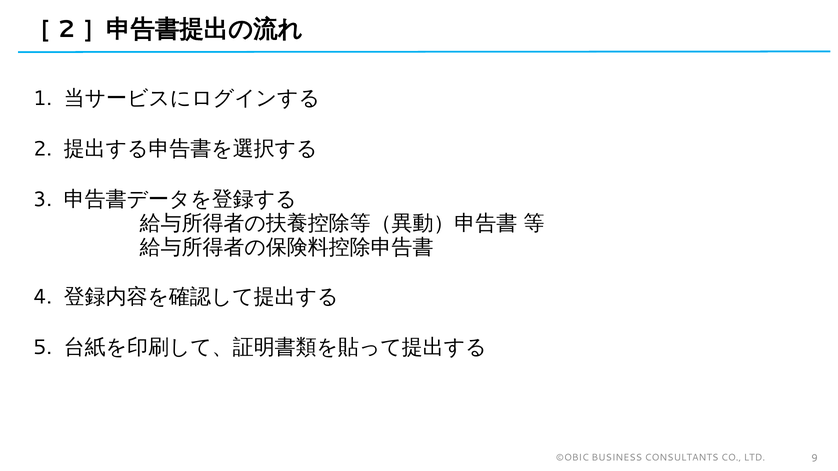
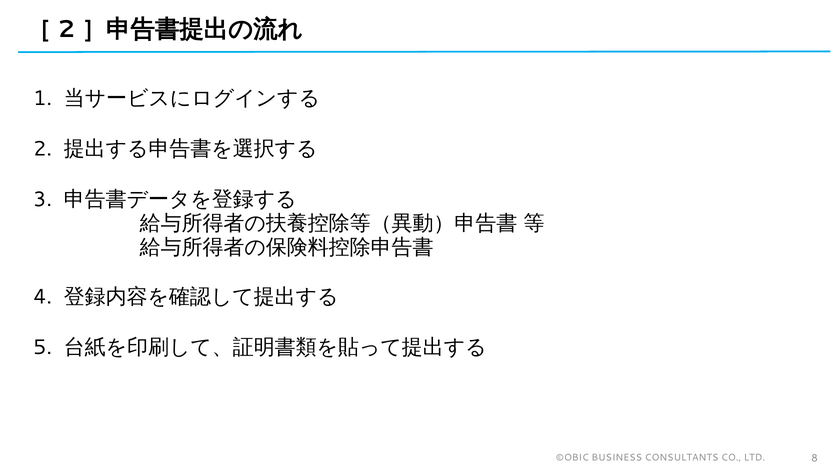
9: 9 -> 8 (815, 458)
